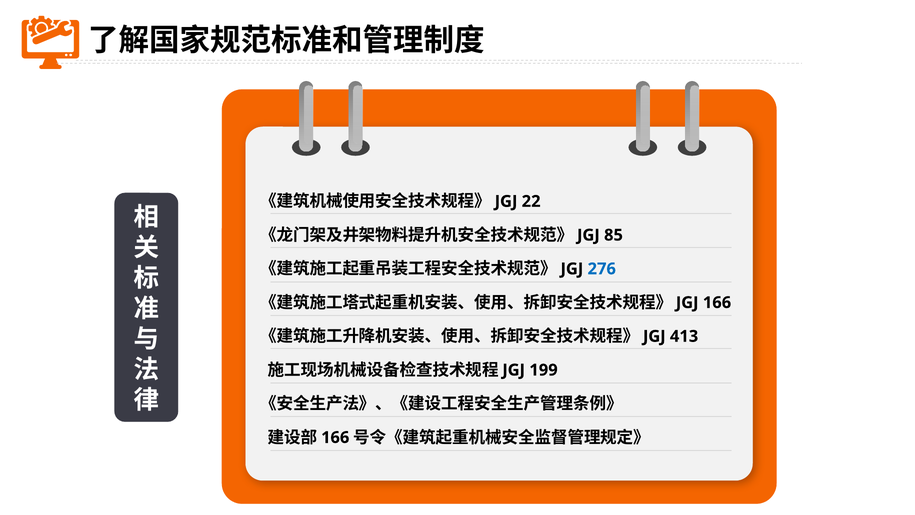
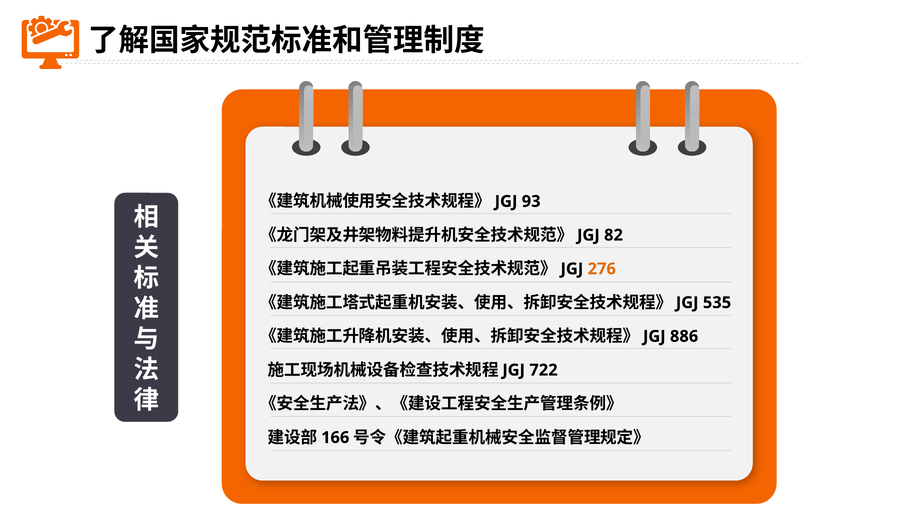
22: 22 -> 93 (531, 201)
85: 85 -> 82 (613, 235)
276 colour: blue -> orange (602, 269)
166: 166 -> 535 (717, 302)
413: 413 -> 886 (684, 336)
199: 199 -> 722 (543, 370)
